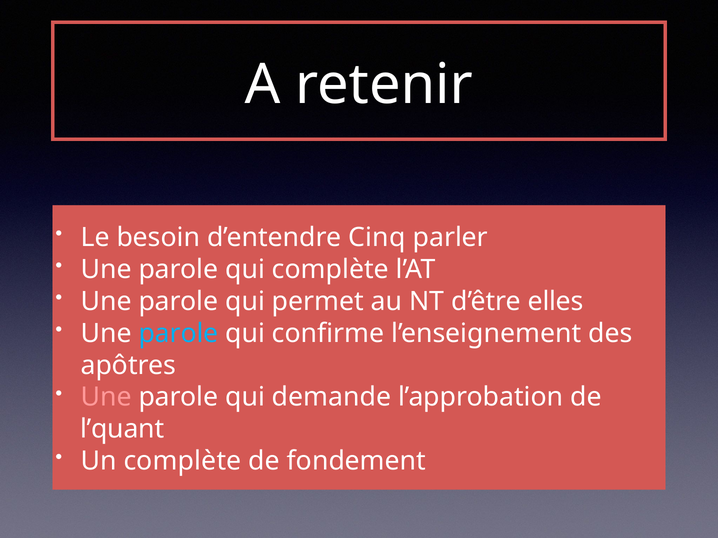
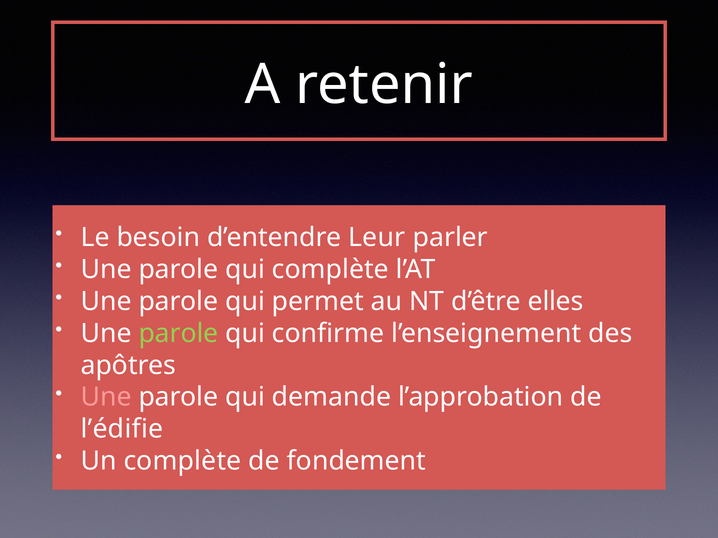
Cinq: Cinq -> Leur (377, 238)
parole colour: light blue -> light green (179, 334)
l’quant: l’quant -> l’édifie (122, 430)
